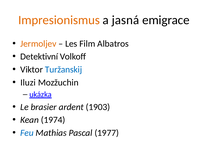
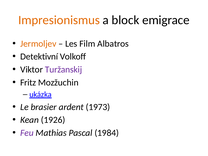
jasná: jasná -> block (125, 20)
Turžanskij colour: blue -> purple (64, 70)
Iluzi: Iluzi -> Fritz (28, 83)
1903: 1903 -> 1973 (98, 107)
1974: 1974 -> 1926 (53, 120)
Feu colour: blue -> purple (27, 133)
1977: 1977 -> 1984 (107, 133)
